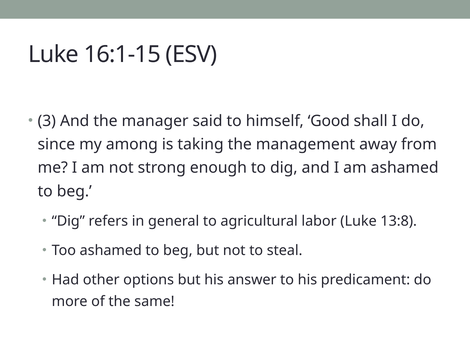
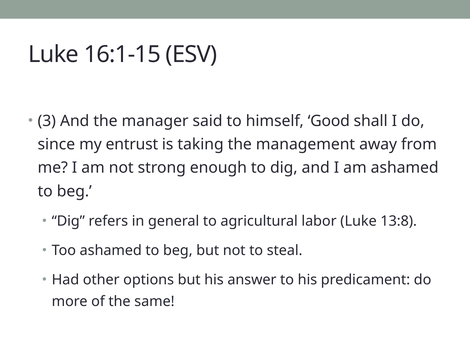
among: among -> entrust (132, 145)
